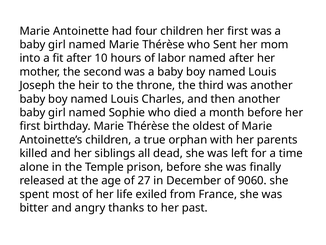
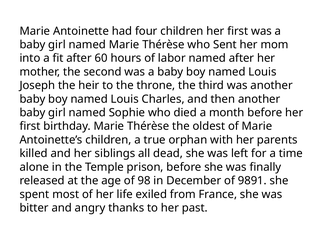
10: 10 -> 60 (101, 58)
27: 27 -> 98 (144, 180)
9060: 9060 -> 9891 (252, 180)
